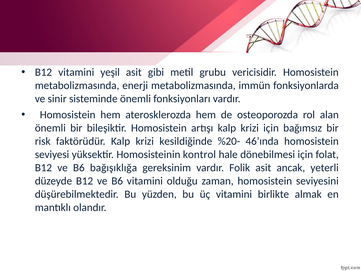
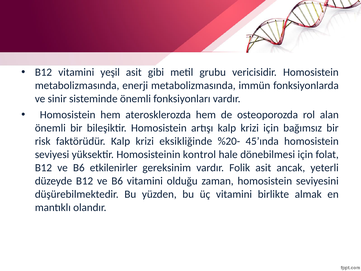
kesildiğinde: kesildiğinde -> eksikliğinde (186, 141)
46’ında: 46’ında -> 45’ında (262, 141)
bağışıklığa: bağışıklığa -> etkilenirler (114, 168)
